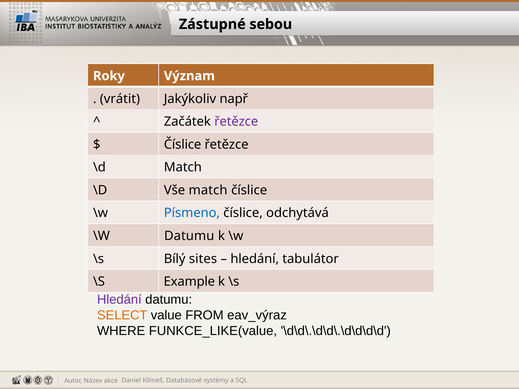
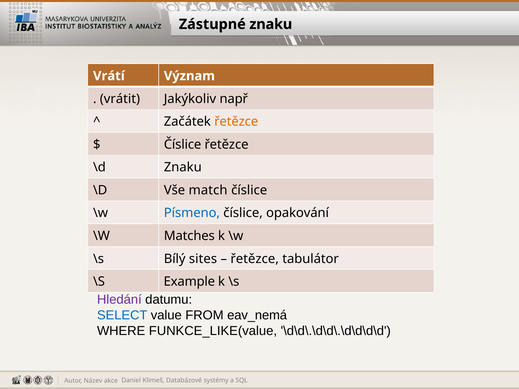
Zástupné sebou: sebou -> znaku (271, 24)
Roky: Roky -> Vrátí (109, 76)
řetězce colour: purple -> orange (236, 122)
\d Match: Match -> Znaku (183, 167)
odchytává: odchytává -> opakování (298, 213)
\W Datumu: Datumu -> Matches (189, 236)
hledání: hledání -> řetězce (255, 259)
SELECT colour: orange -> blue (122, 315)
eav_výraz: eav_výraz -> eav_nemá (257, 315)
